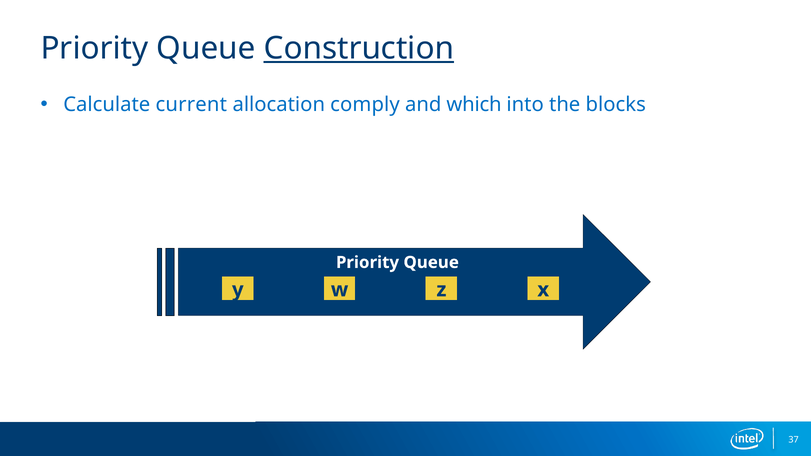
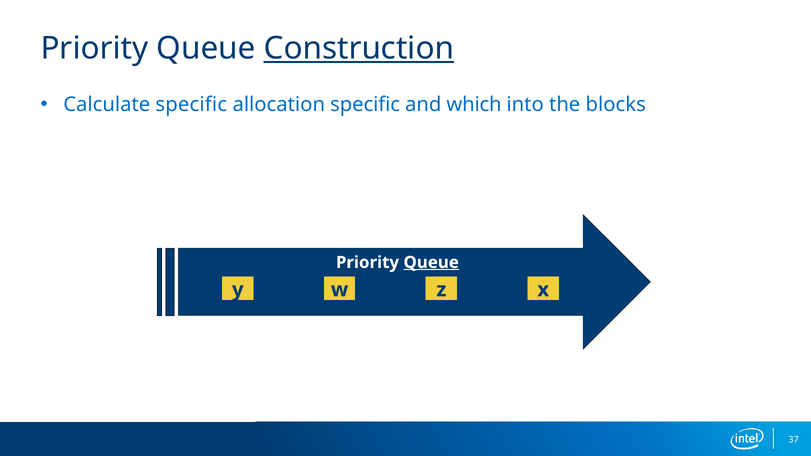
Calculate current: current -> specific (191, 105)
allocation comply: comply -> specific (365, 105)
Queue underline: none -> present (431, 263)
